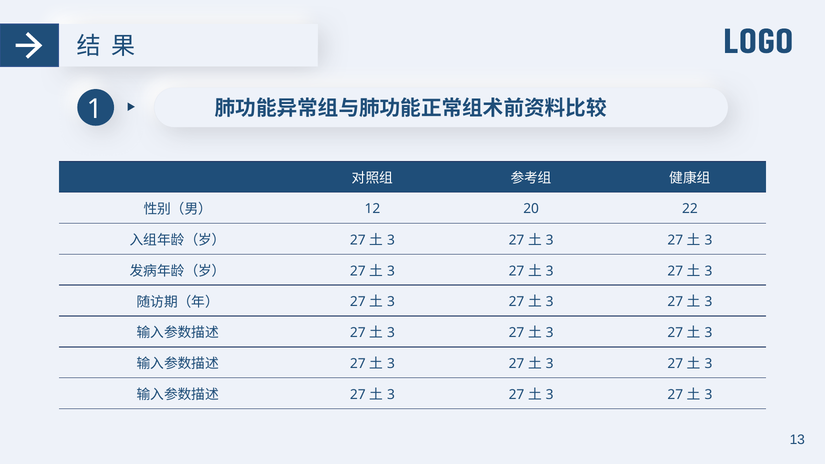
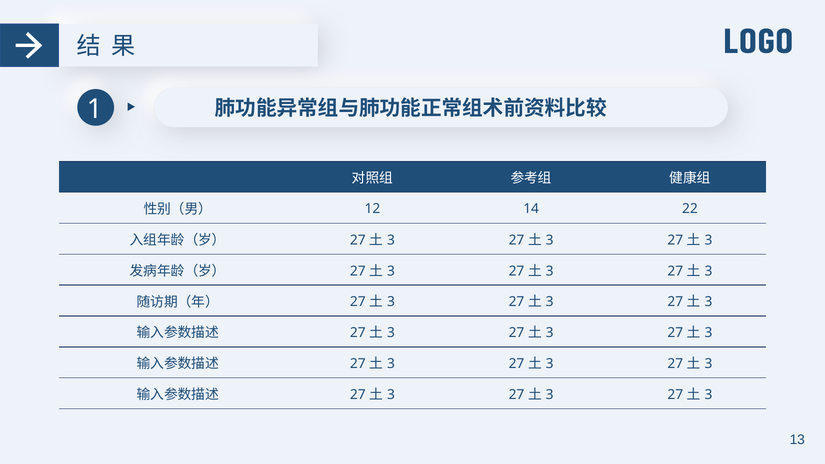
20: 20 -> 14 (531, 209)
